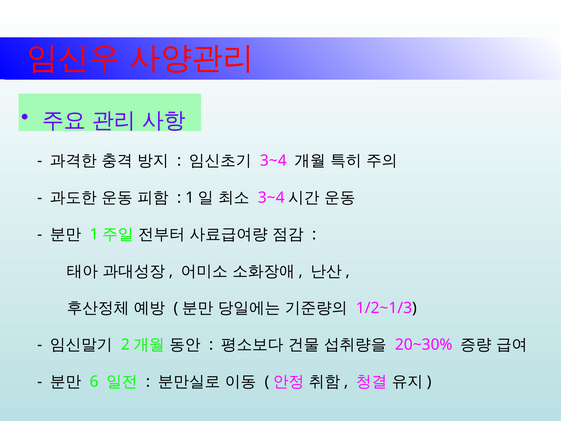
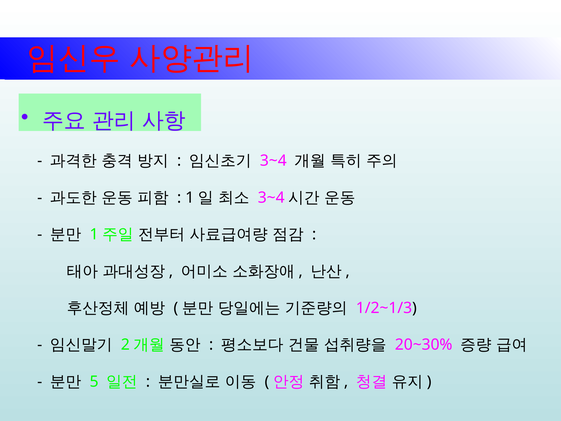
6: 6 -> 5 (94, 381)
